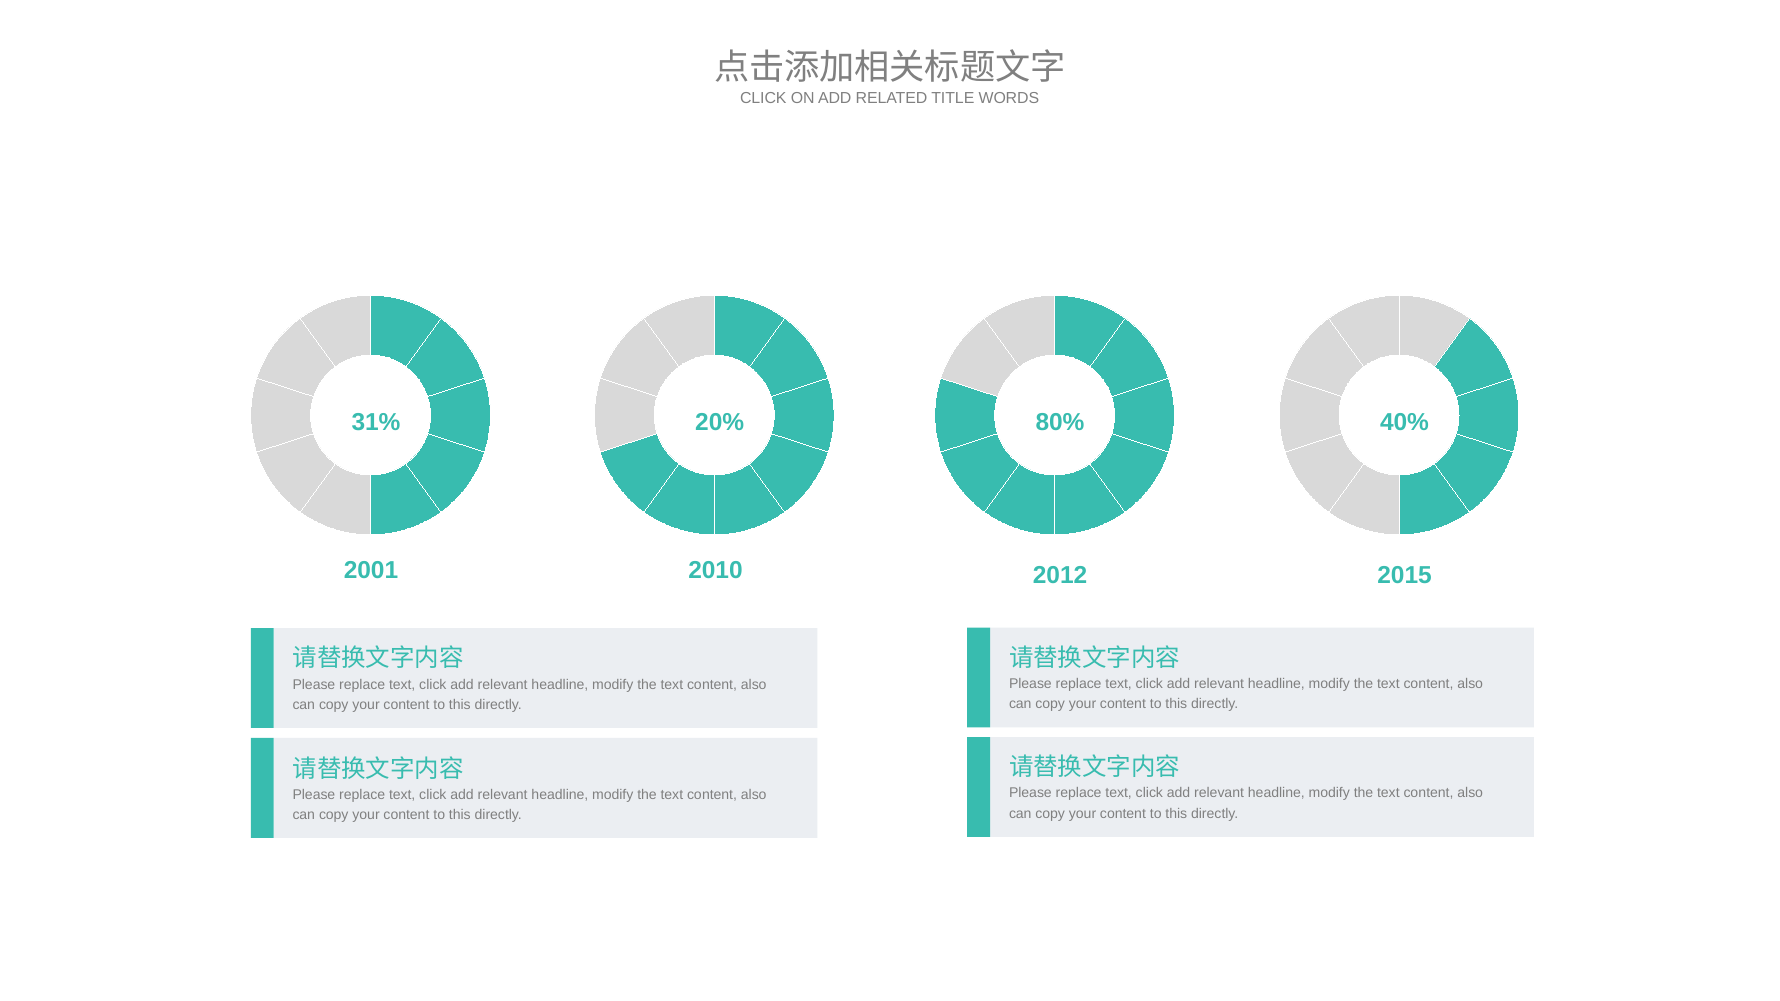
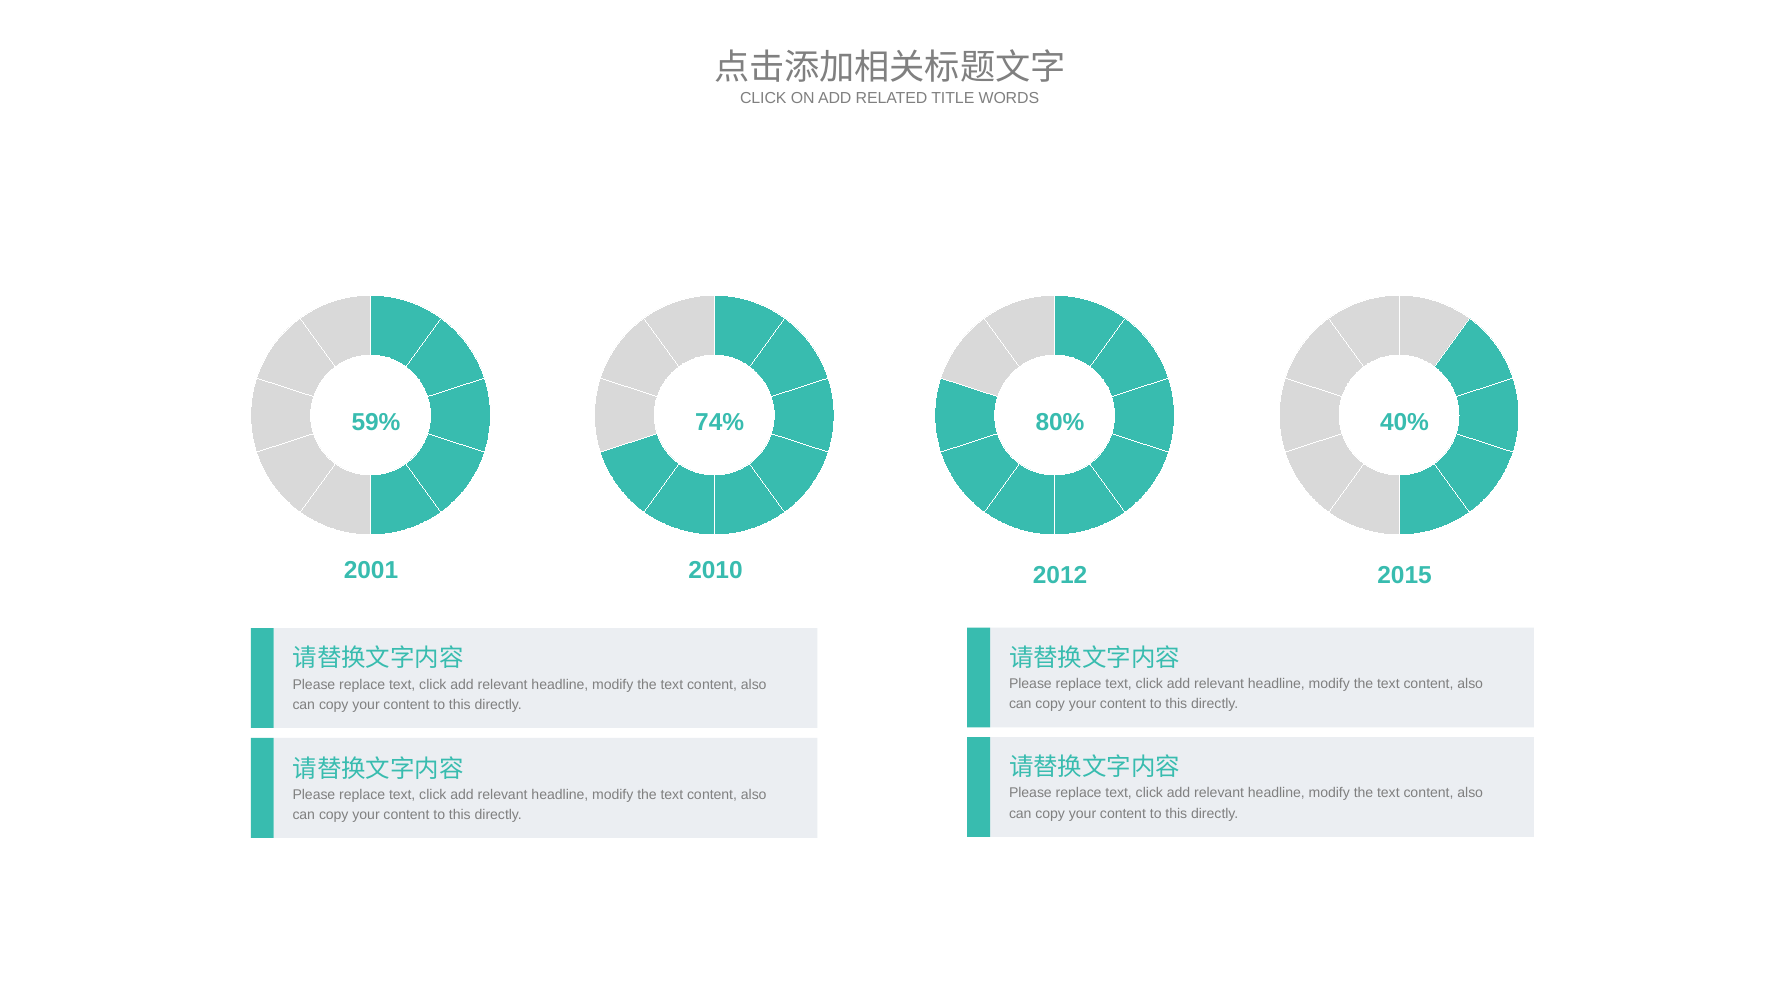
31%: 31% -> 59% (376, 423)
20%: 20% -> 74% (720, 423)
